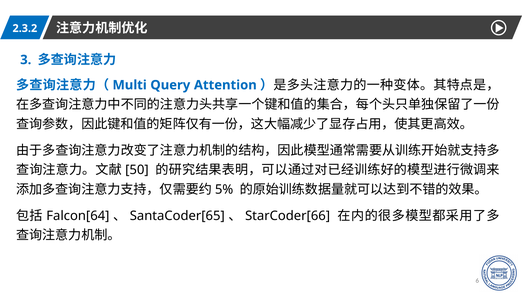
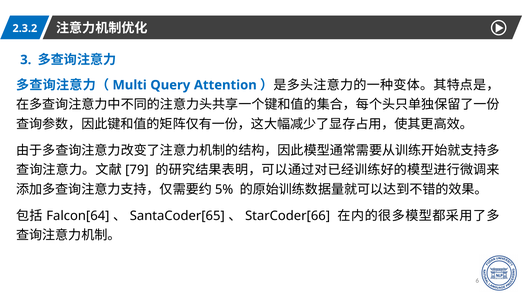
50: 50 -> 79 (137, 170)
